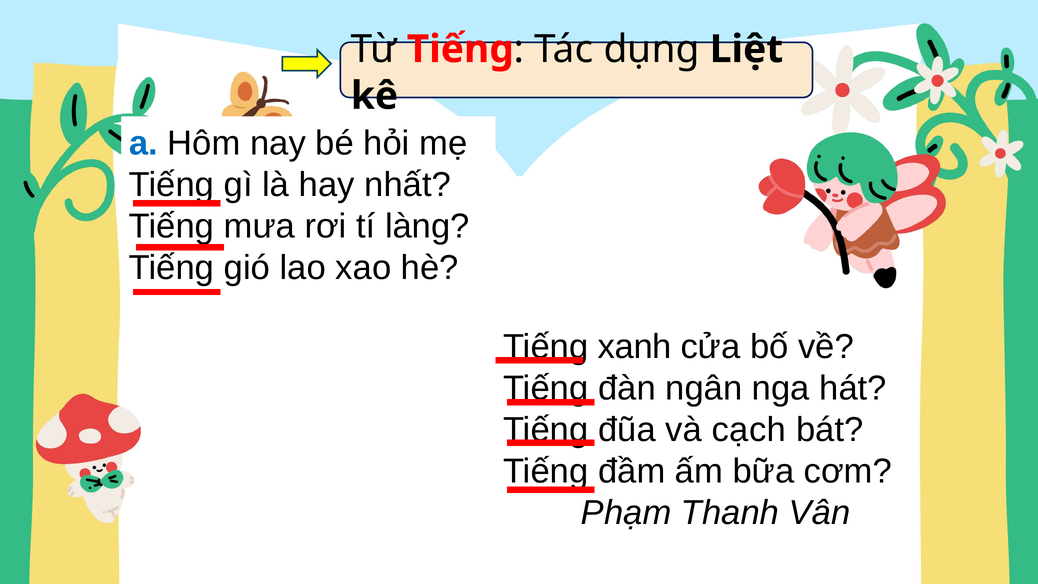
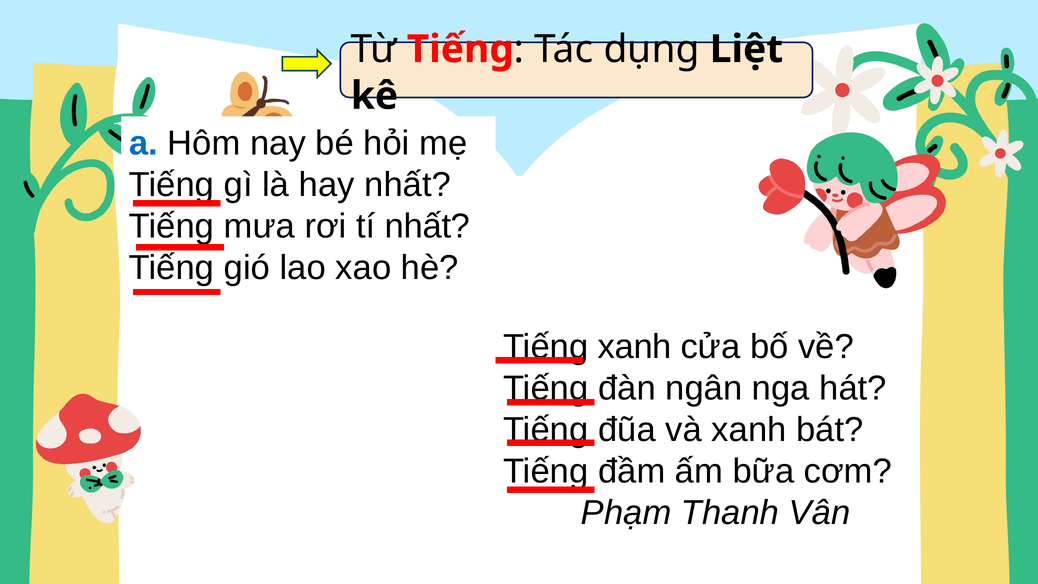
tí làng: làng -> nhất (427, 226)
và cạch: cạch -> xanh (749, 430)
